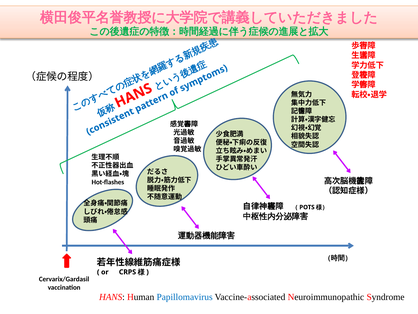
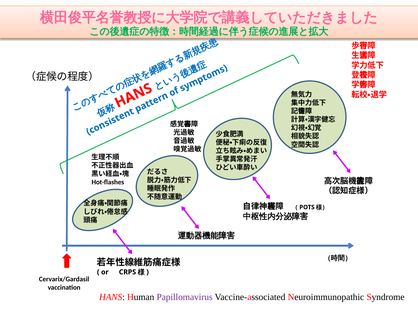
Papillomavirus colour: blue -> purple (185, 297)
